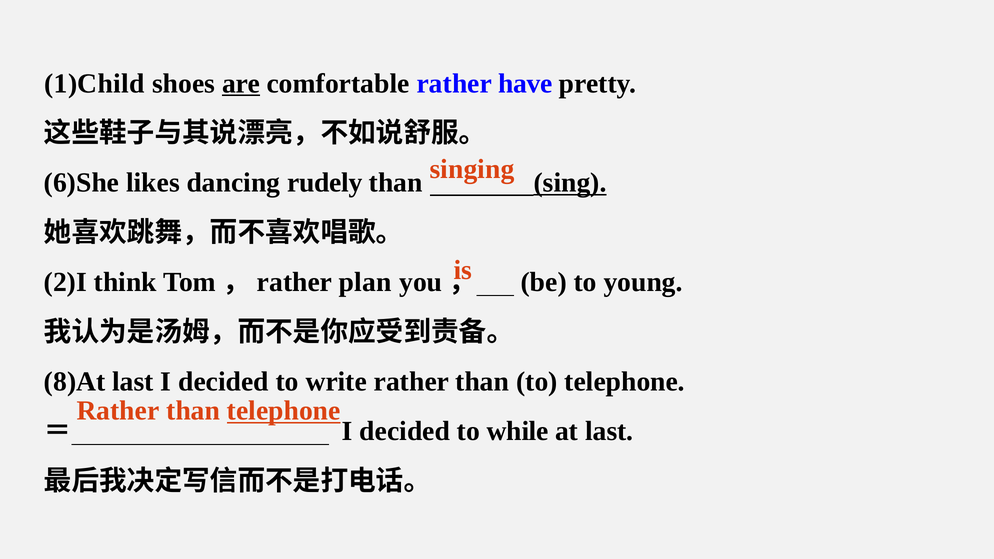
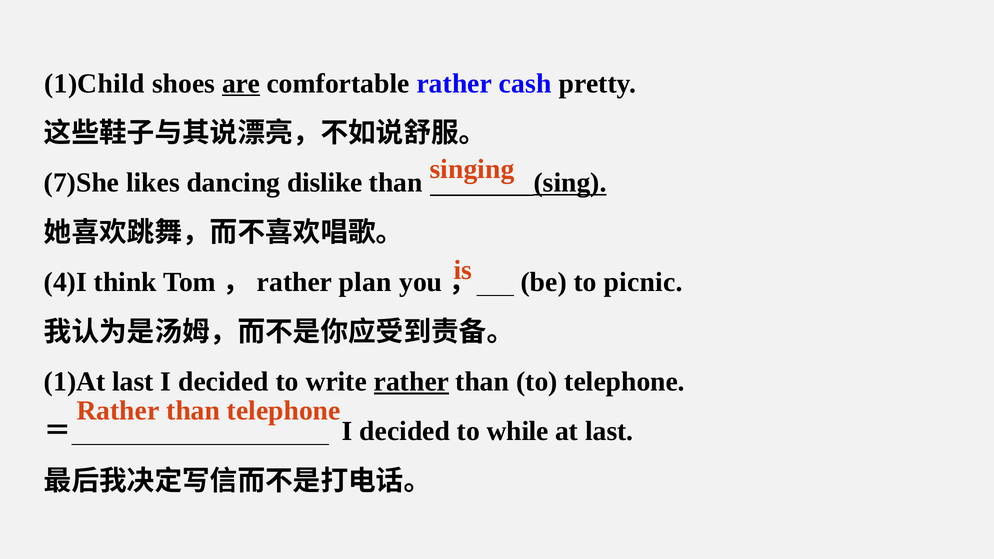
have: have -> cash (525, 84)
6)She: 6)She -> 7)She (82, 183)
rudely: rudely -> dislike (325, 183)
2)I: 2)I -> 4)I (65, 282)
young: young -> picnic (643, 282)
8)At: 8)At -> 1)At (75, 382)
rather underline: none -> present (411, 382)
telephone underline: present -> none (284, 411)
